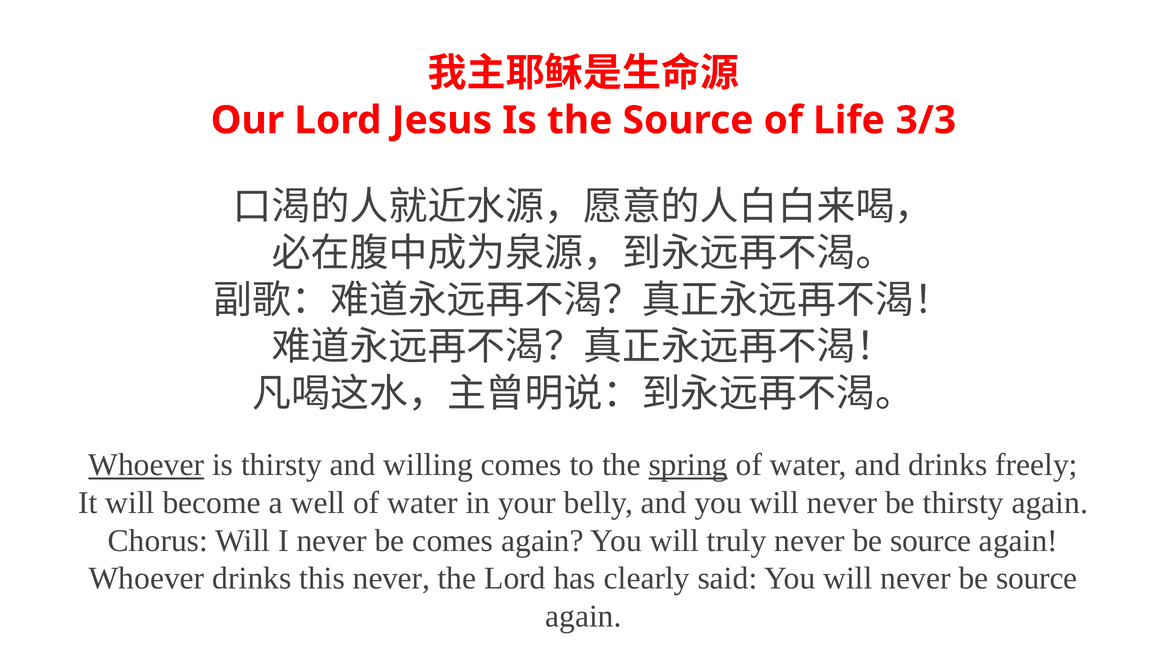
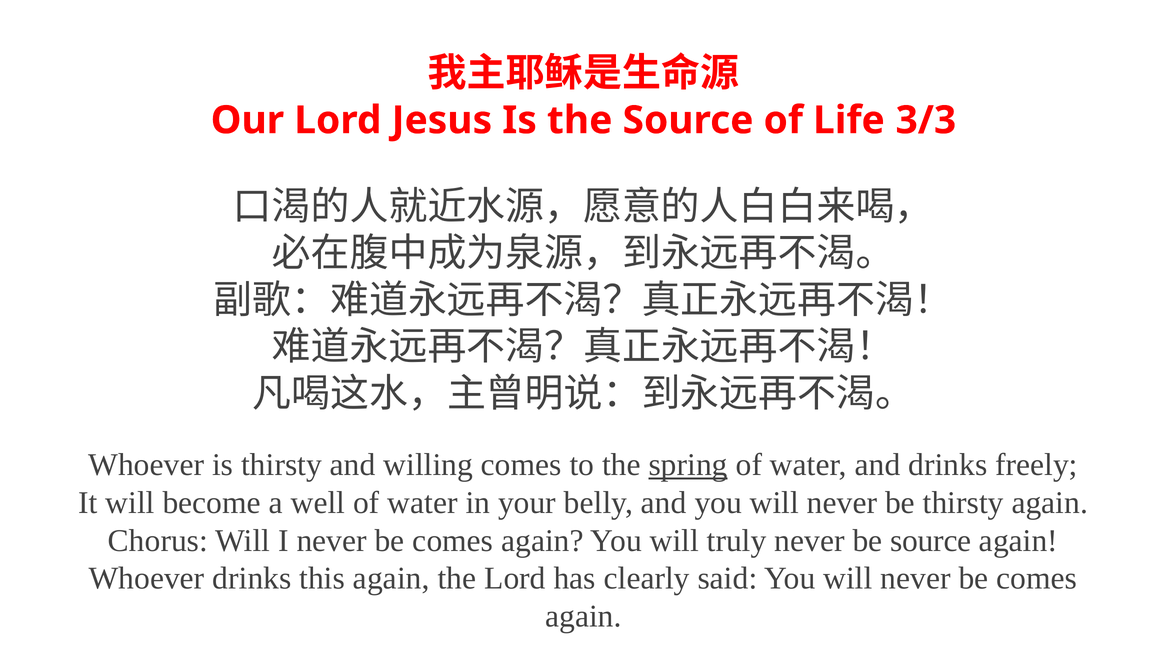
Whoever underline: present -> none (146, 464)
this never: never -> again (391, 578)
will never be source: source -> comes (1037, 578)
